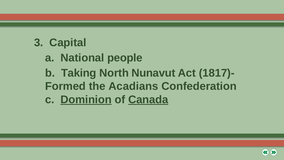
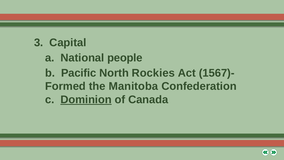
Taking: Taking -> Pacific (79, 73)
Nunavut: Nunavut -> Rockies (153, 73)
1817)-: 1817)- -> 1567)- (217, 73)
Acadians: Acadians -> Manitoba (133, 86)
Canada underline: present -> none (148, 99)
